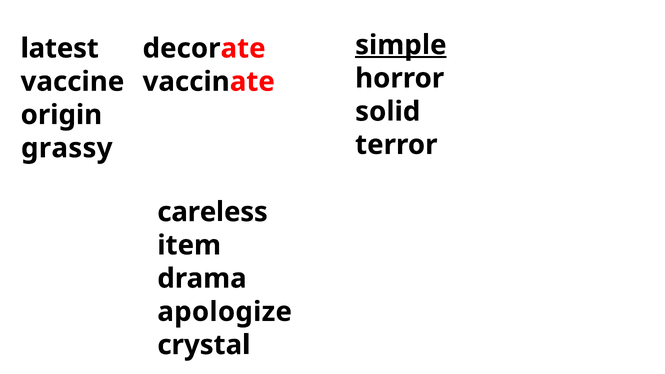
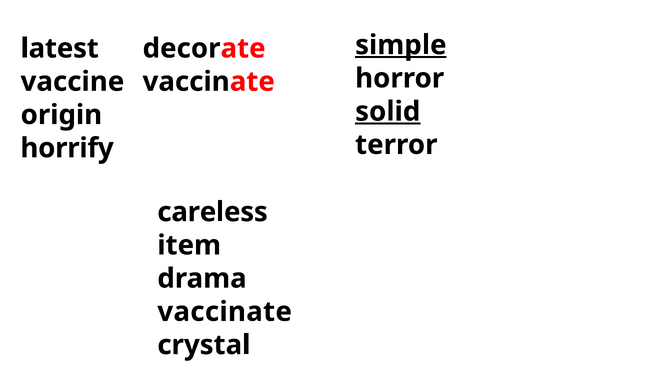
solid underline: none -> present (388, 112)
grassy: grassy -> horrify (67, 148)
apologize: apologize -> vaccinate (225, 312)
